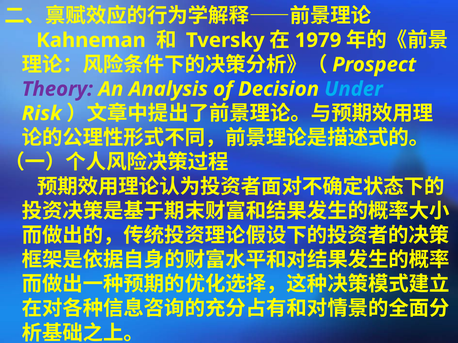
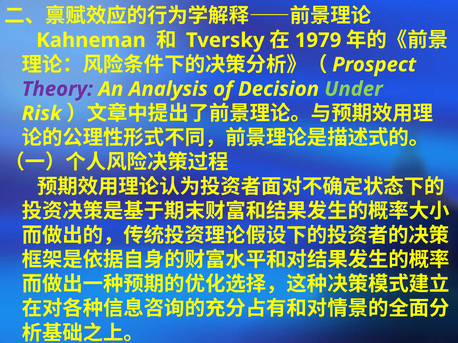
Under colour: light blue -> light green (354, 89)
